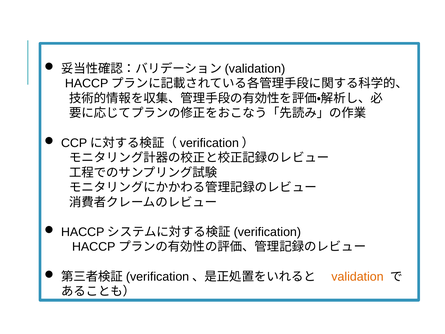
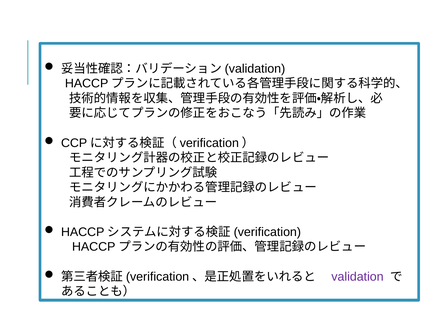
validation colour: orange -> purple (357, 276)
